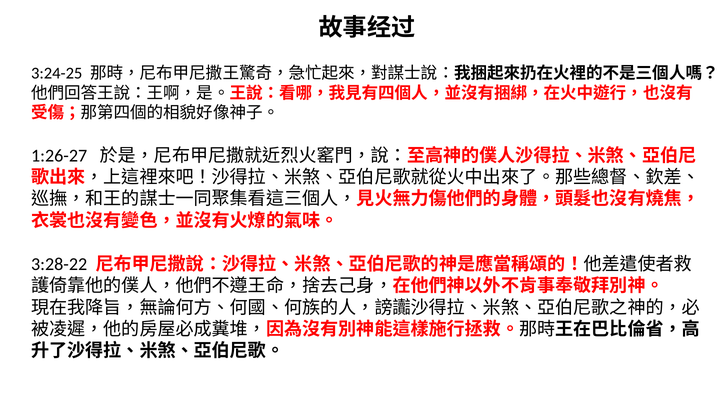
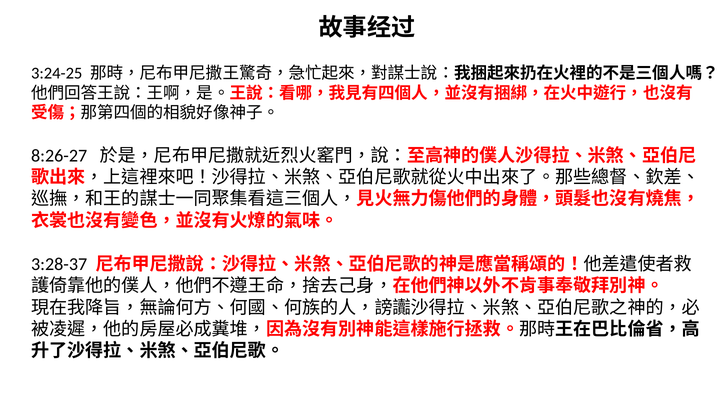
1:26-27: 1:26-27 -> 8:26-27 (59, 155)
3:28-22: 3:28-22 -> 3:28-37 (59, 264)
